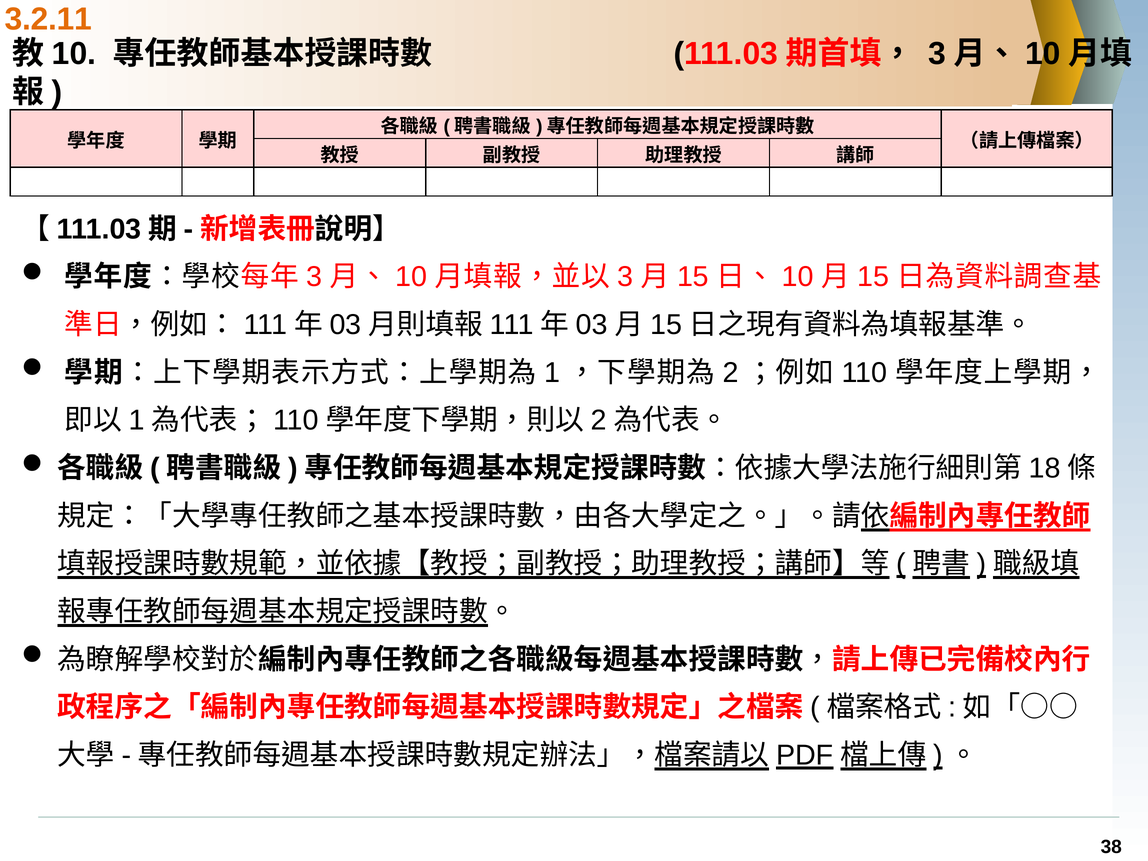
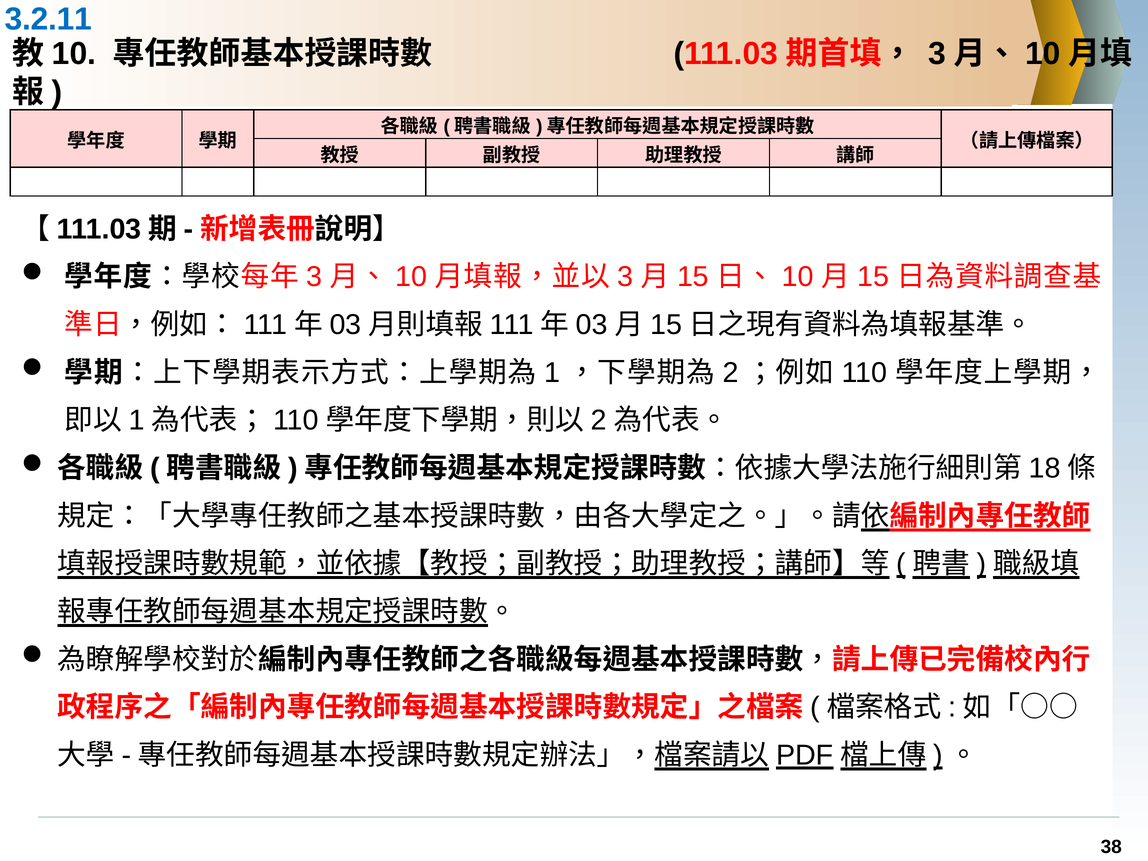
3.2.11 colour: orange -> blue (49, 19)
